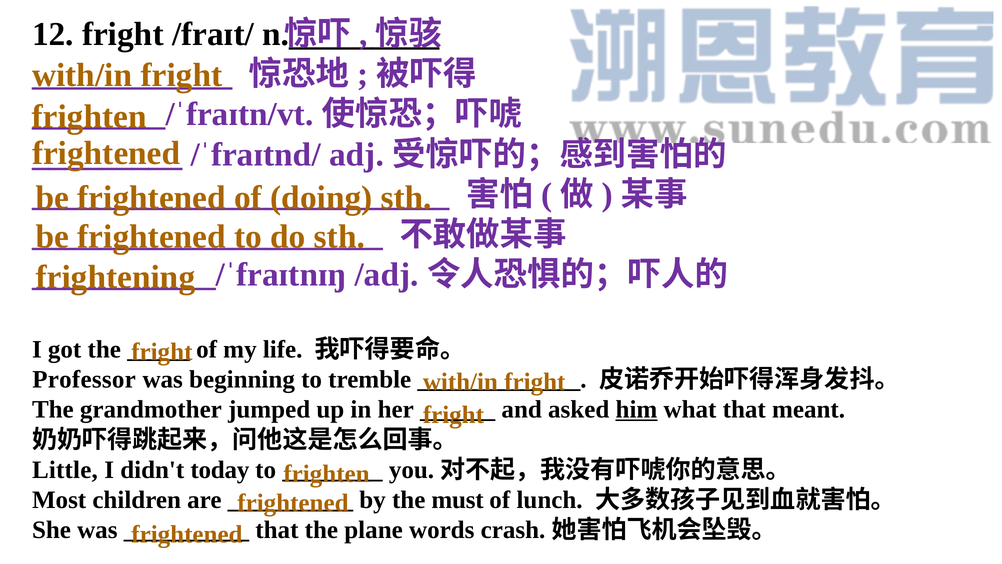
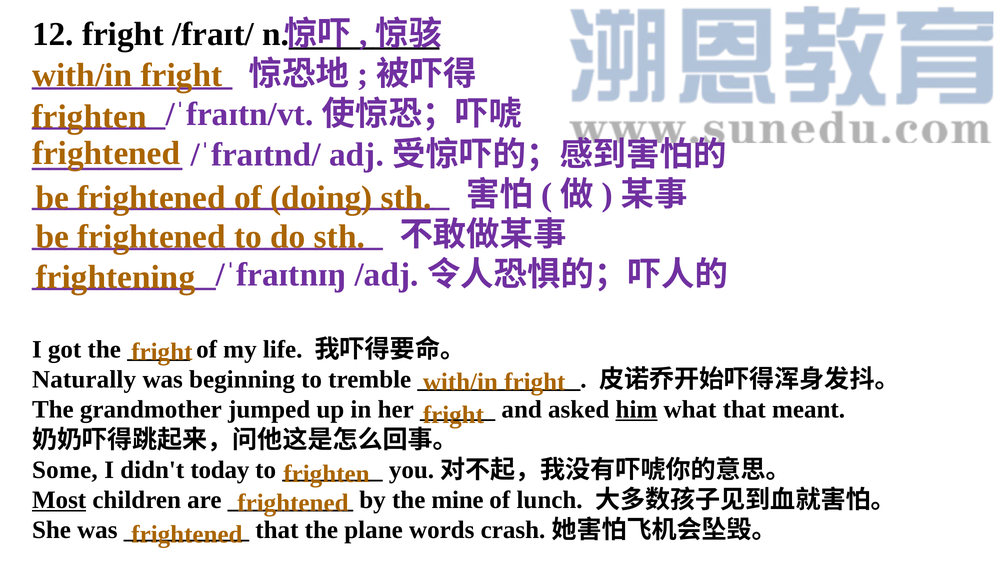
Professor: Professor -> Naturally (84, 379)
Little: Little -> Some (65, 469)
Most underline: none -> present (59, 500)
must: must -> mine (458, 500)
